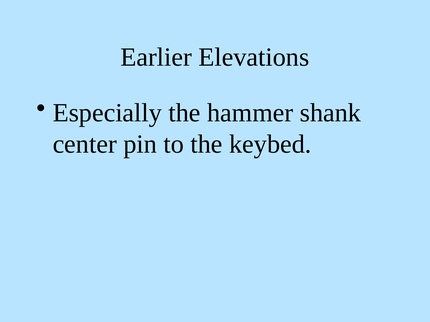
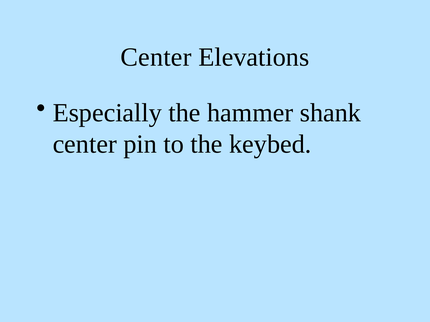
Earlier: Earlier -> Center (156, 57)
